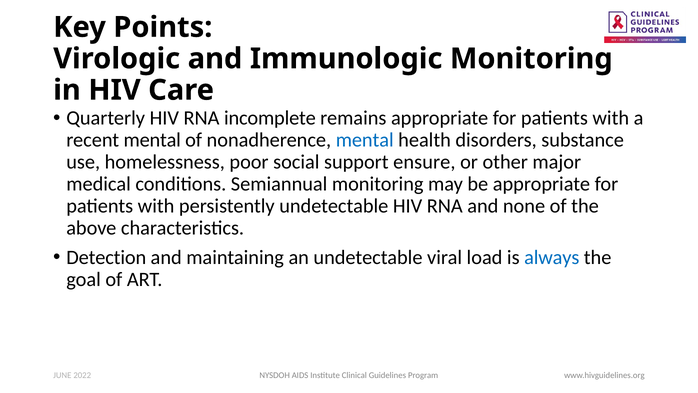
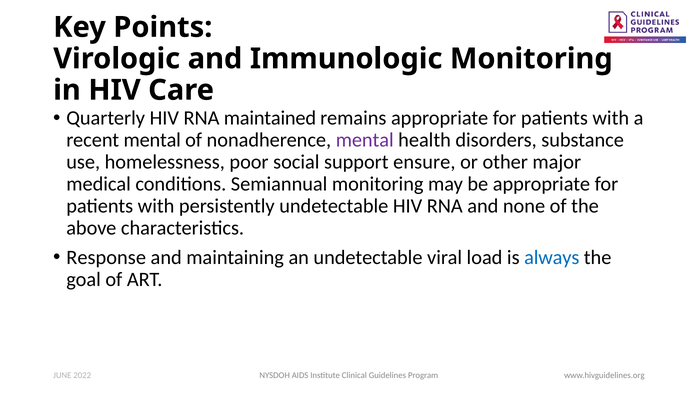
incomplete: incomplete -> maintained (270, 118)
mental colour: blue -> purple (365, 140)
Detection: Detection -> Response (106, 257)
